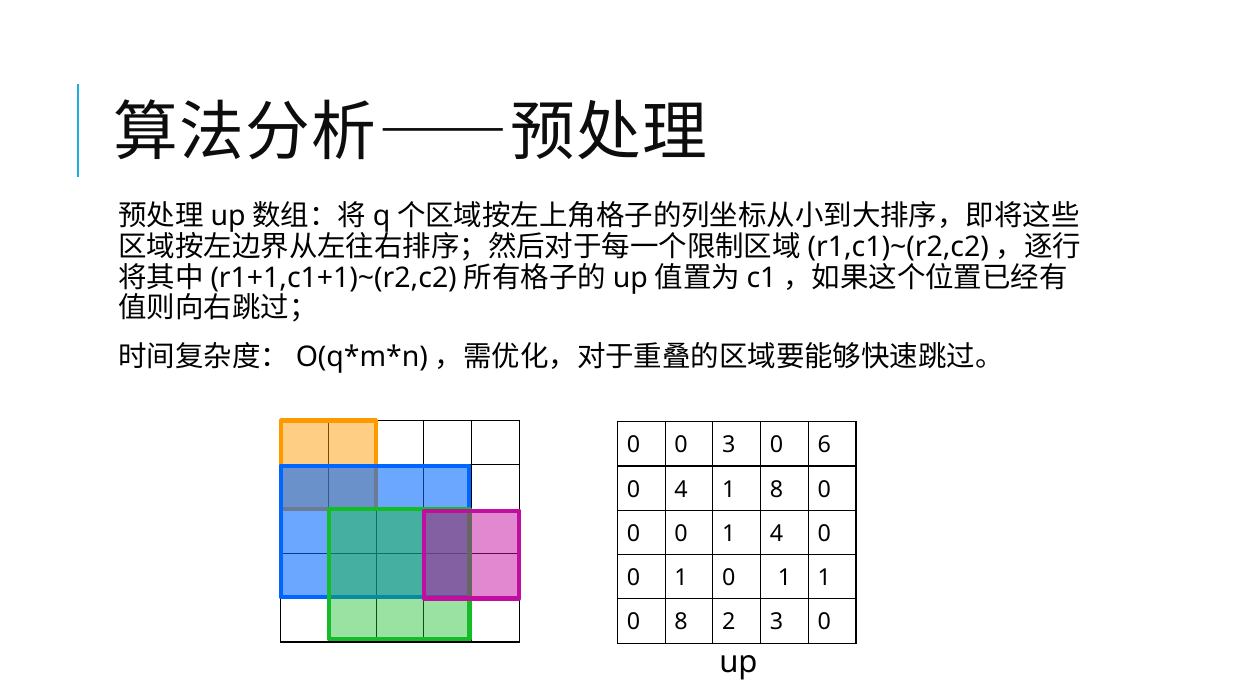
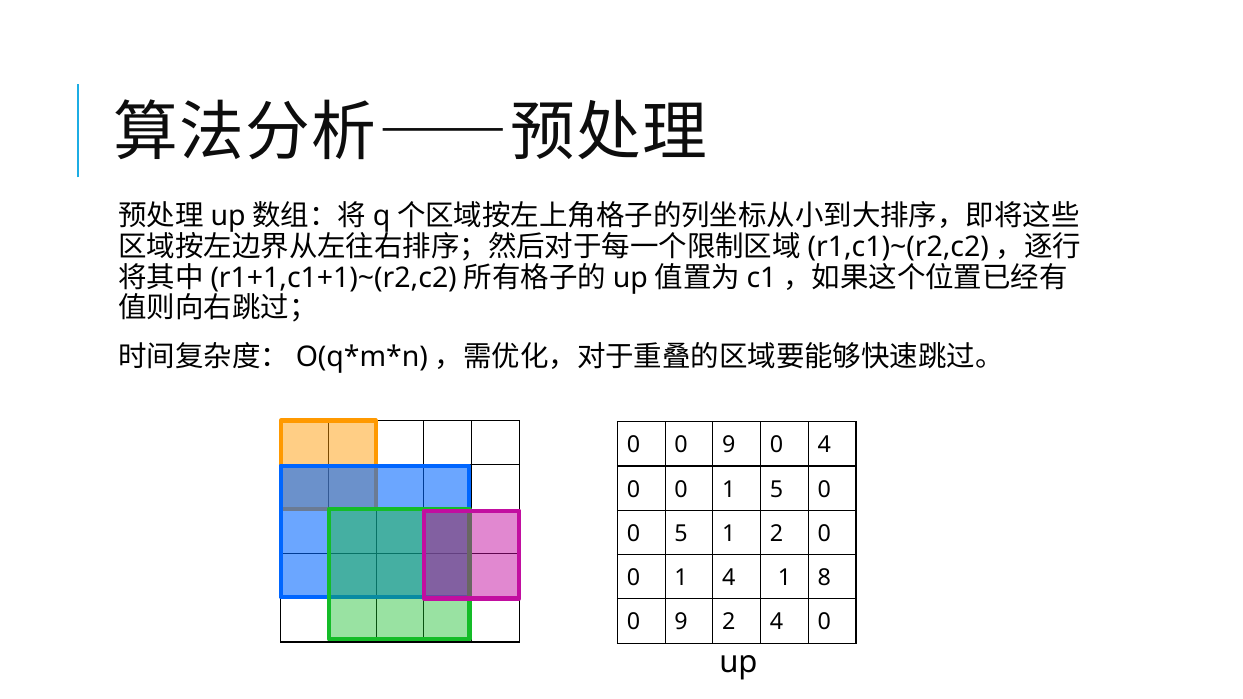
0 0 3: 3 -> 9 (729, 445)
0 6: 6 -> 4 (824, 445)
4: 4 -> 0 (681, 490)
1 8: 8 -> 5 (777, 490)
0: 0 -> 5 (681, 534)
1 4: 4 -> 2 (777, 534)
0 1 0: 0 -> 4 (729, 578)
1 1: 1 -> 8 (824, 578)
8: 8 -> 9 (681, 622)
2 3: 3 -> 4 (777, 622)
